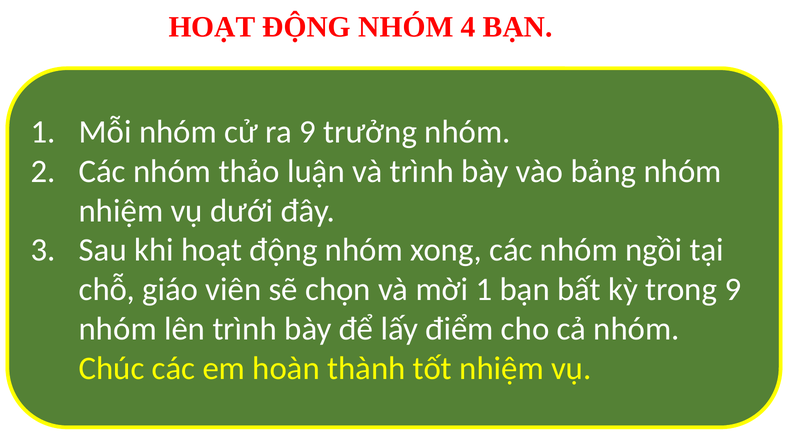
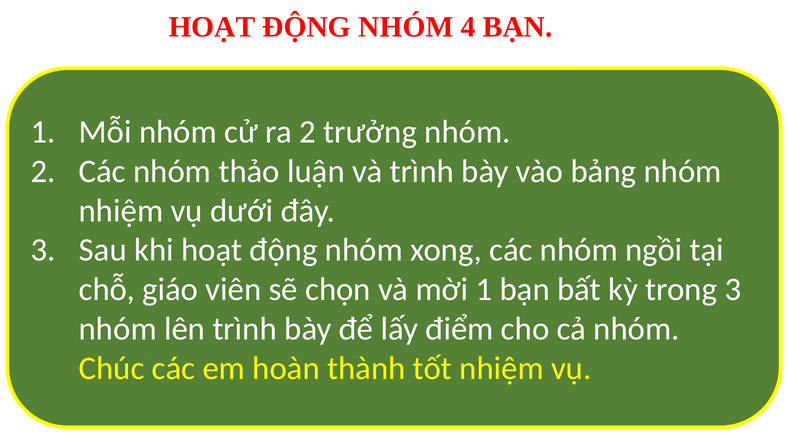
ra 9: 9 -> 2 (307, 132)
trong 9: 9 -> 3 (733, 290)
